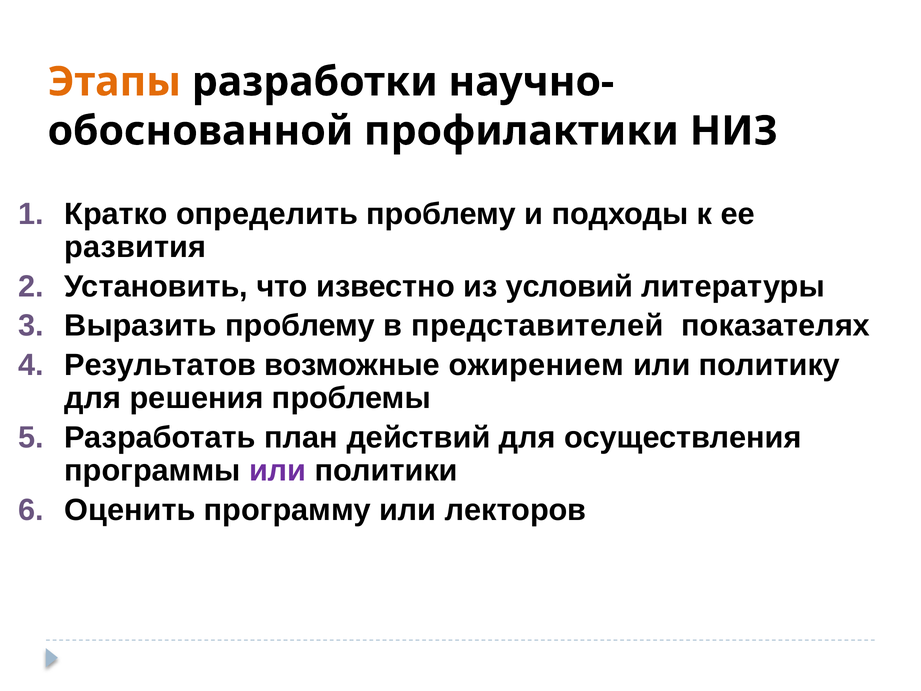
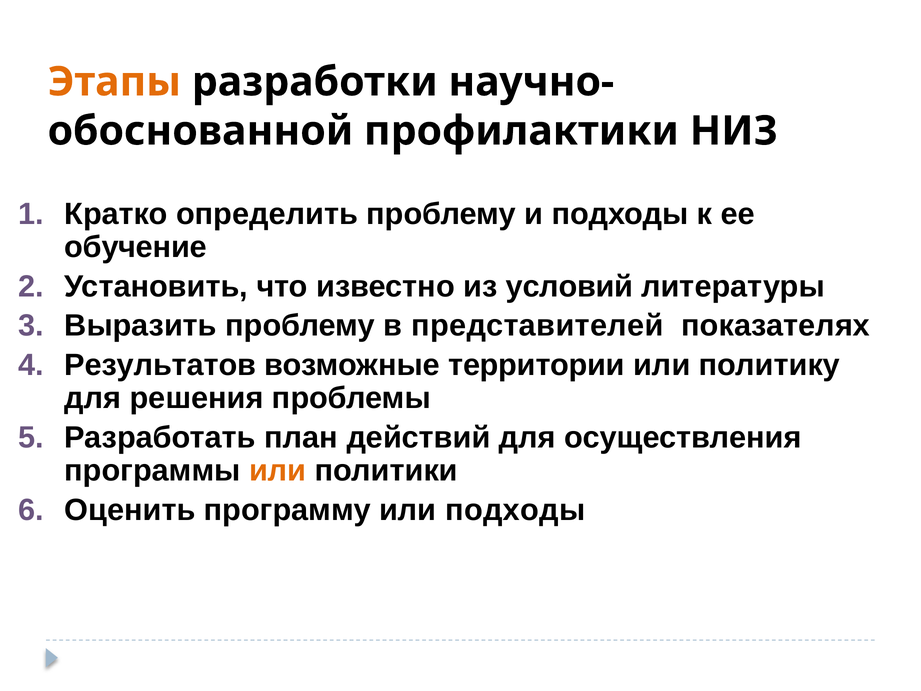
развития: развития -> обучение (136, 247)
ожирением: ожирением -> территории (537, 365)
или colour: purple -> orange (278, 471)
или лекторов: лекторов -> подходы (515, 510)
